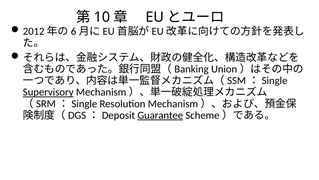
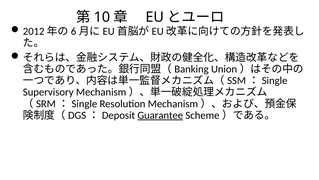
Supervisory underline: present -> none (48, 92)
